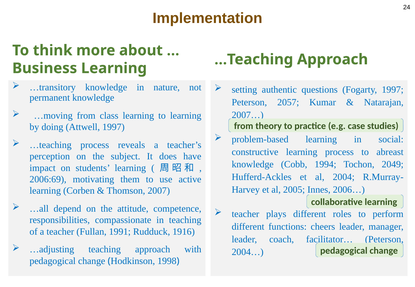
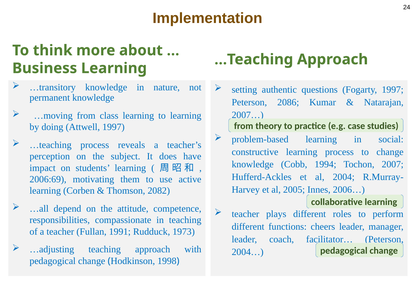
2057: 2057 -> 2086 (288, 102)
to abreast: abreast -> change (390, 152)
2049: 2049 -> 2007 (393, 165)
2007: 2007 -> 2082 (159, 191)
1916: 1916 -> 1973 (184, 232)
